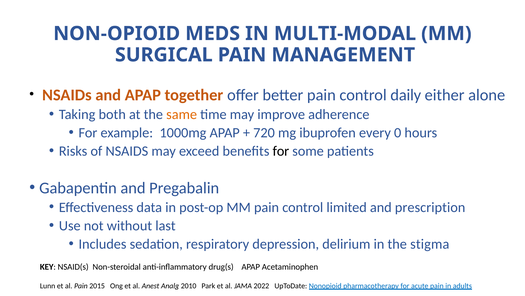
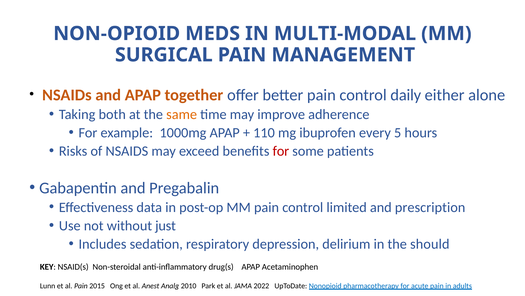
720: 720 -> 110 (264, 132)
0: 0 -> 5 (398, 132)
for colour: black -> red (281, 151)
last: last -> just (166, 225)
stigma: stigma -> should (430, 244)
